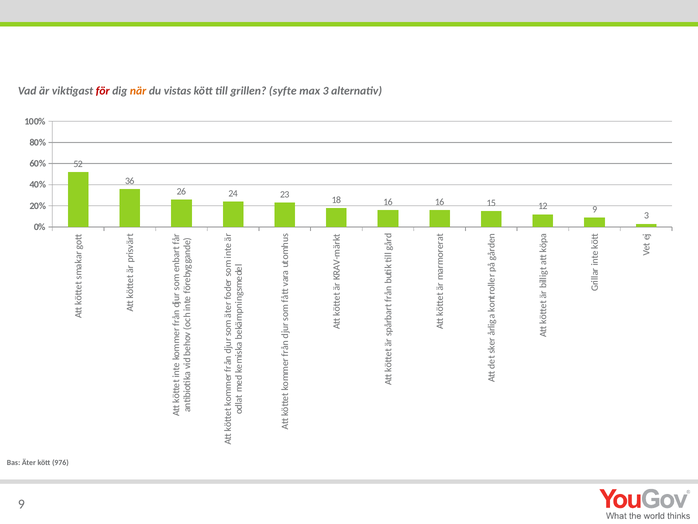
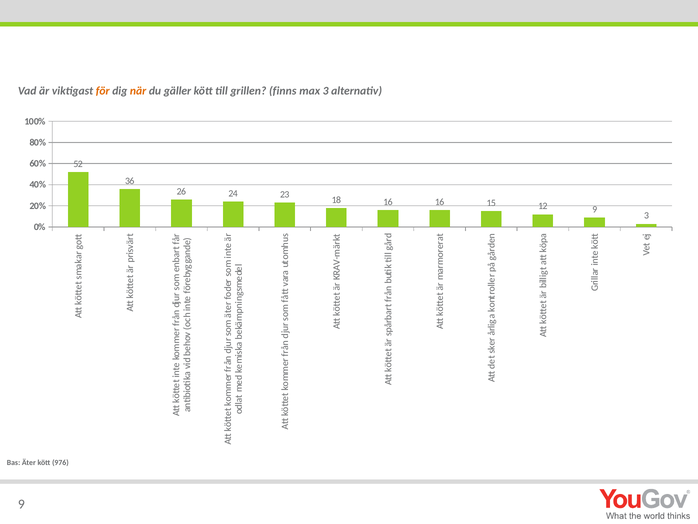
för colour: red -> orange (103, 91)
vistas: vistas -> gäller (177, 91)
syfte: syfte -> finns (283, 91)
